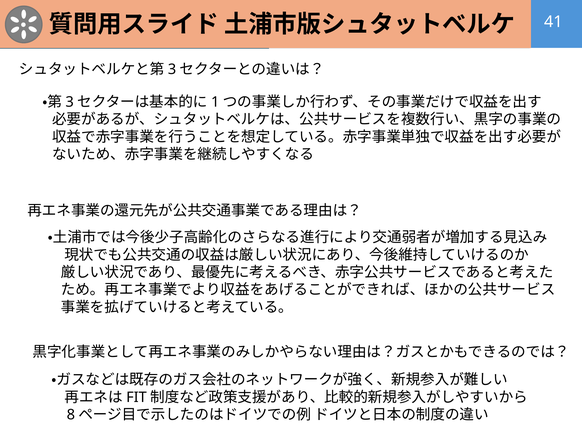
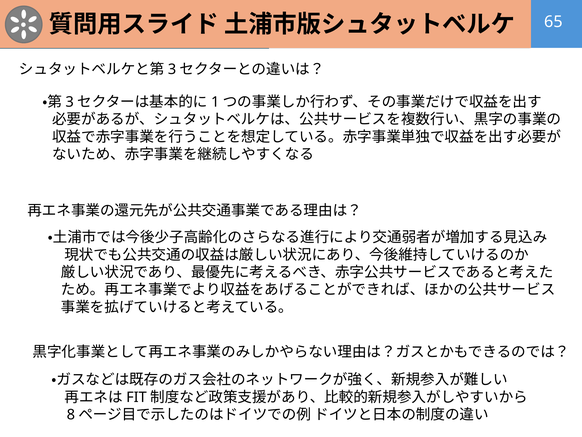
41: 41 -> 65 (553, 22)
